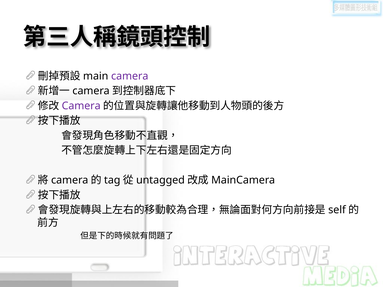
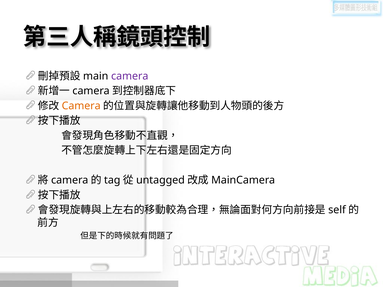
Camera colour: purple -> orange (81, 106)
